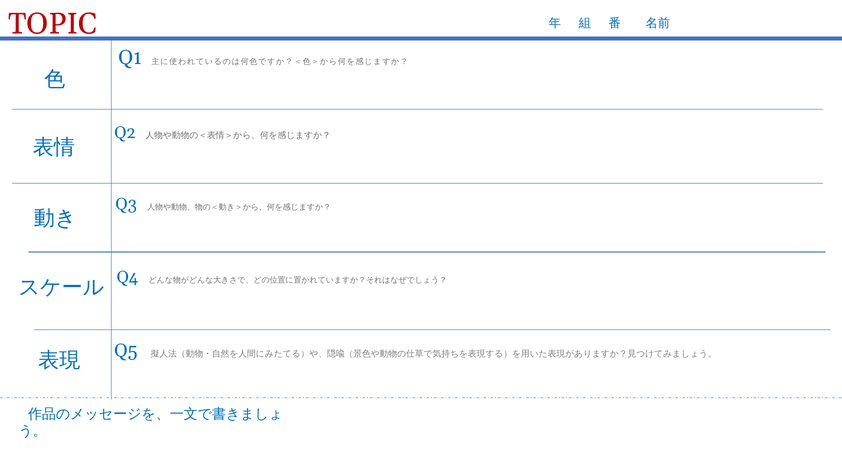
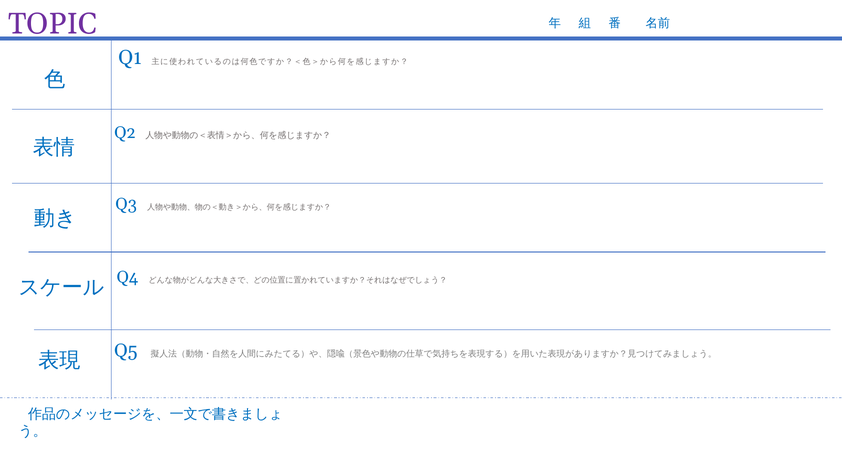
TOPIC colour: red -> purple (53, 24)
